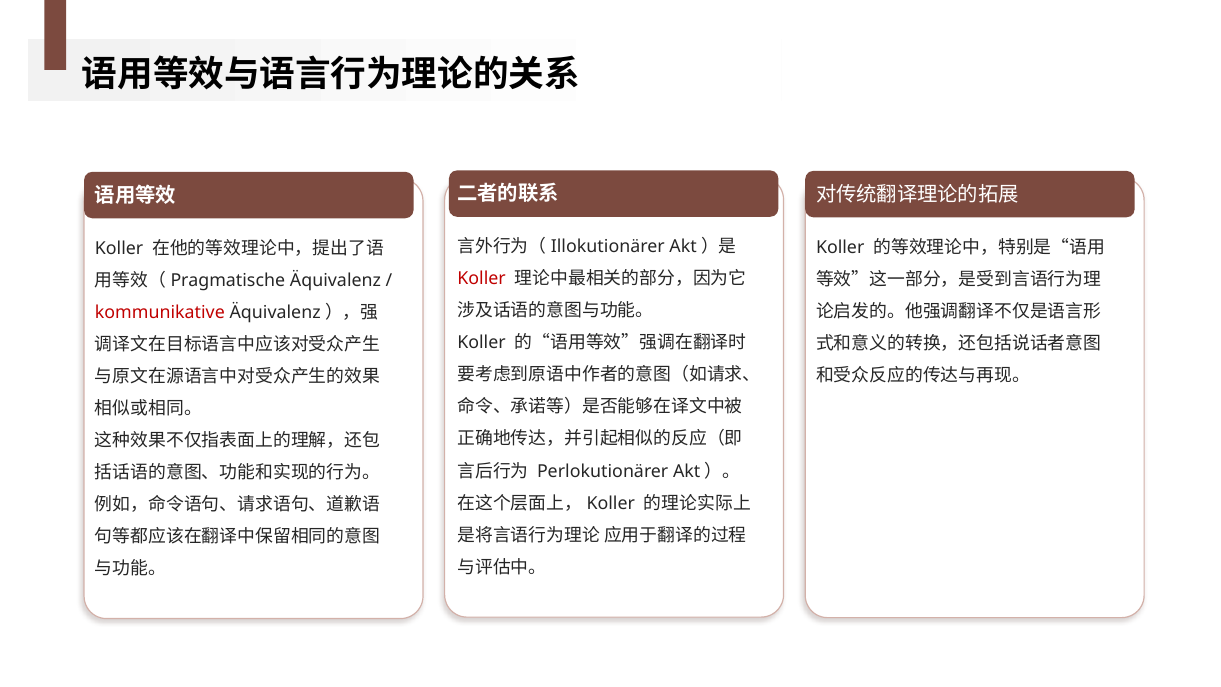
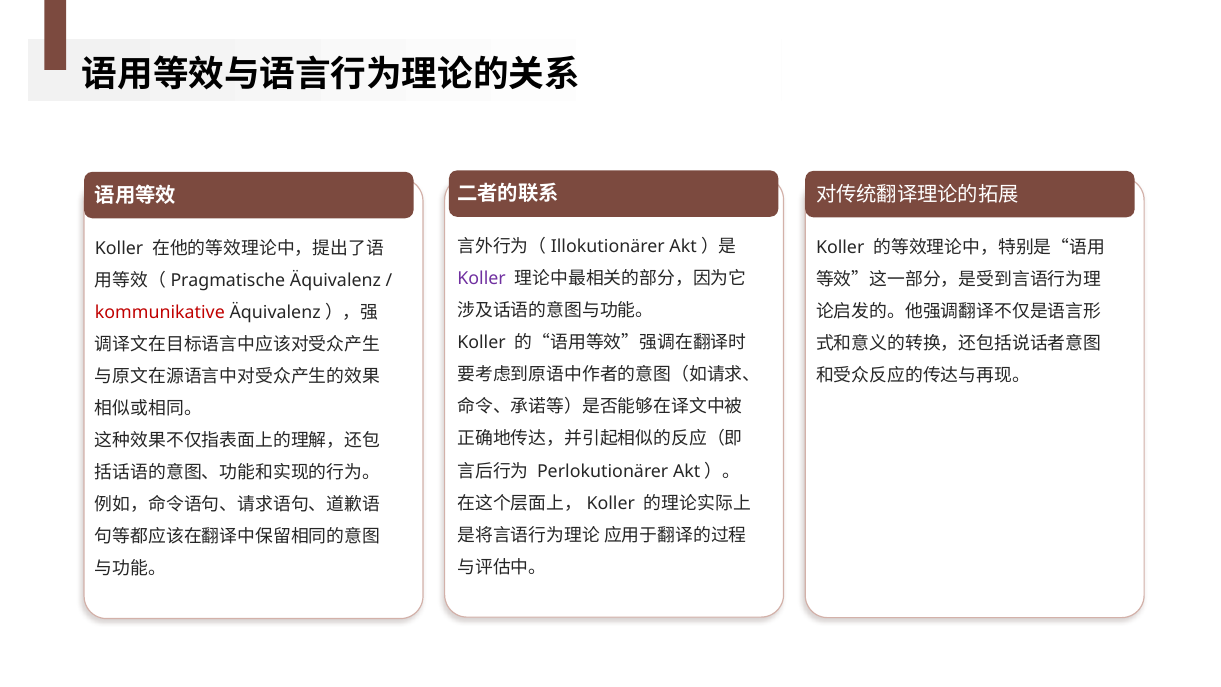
Koller colour: red -> purple (482, 279)
